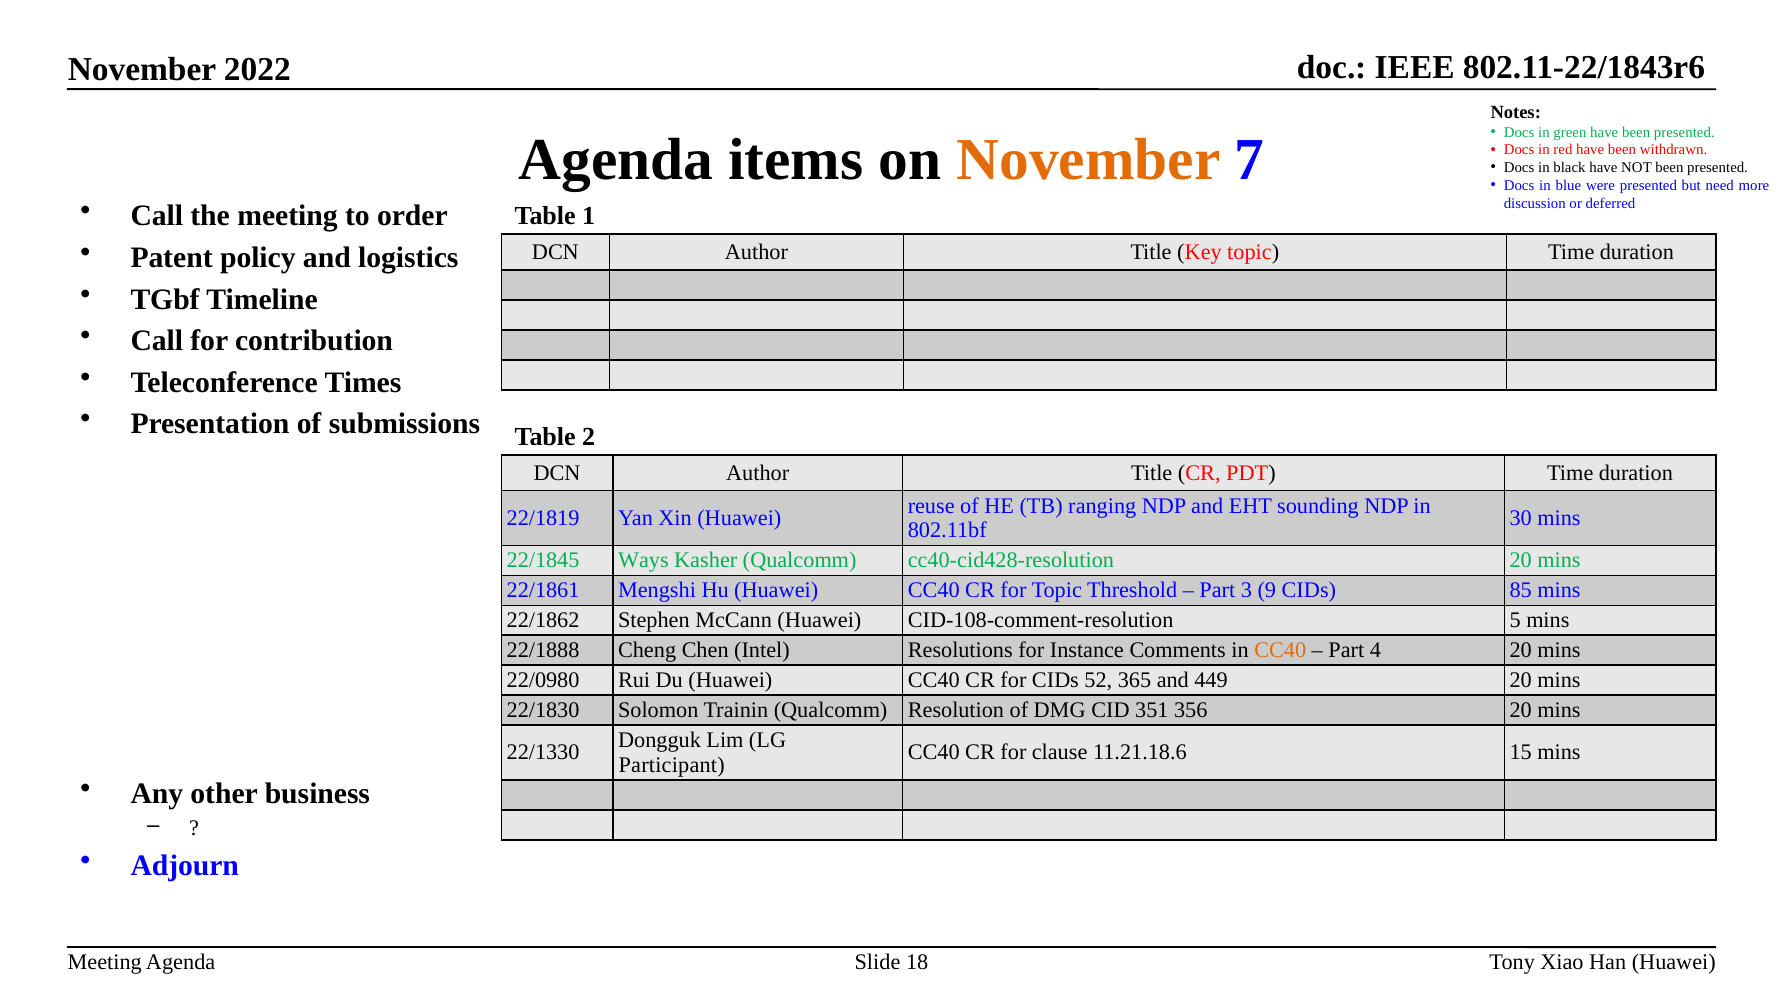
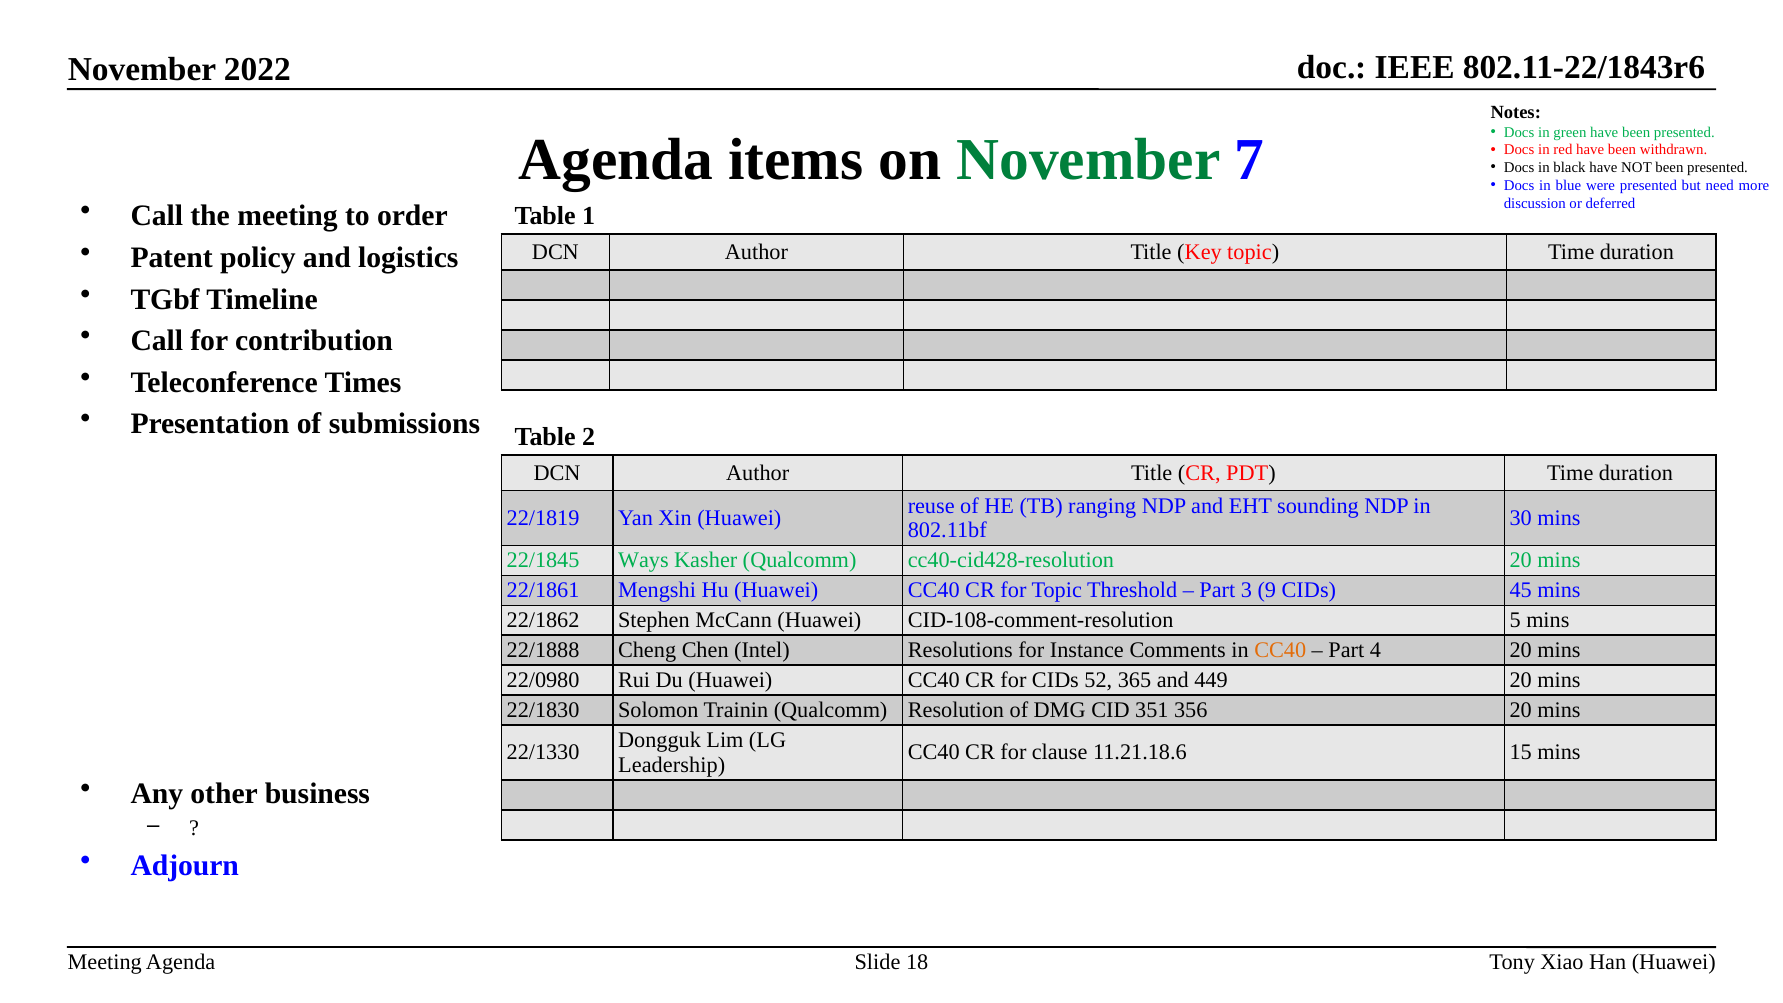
November colour: orange -> green (1088, 160)
85: 85 -> 45 (1521, 590)
Participant: Participant -> Leadership (672, 765)
